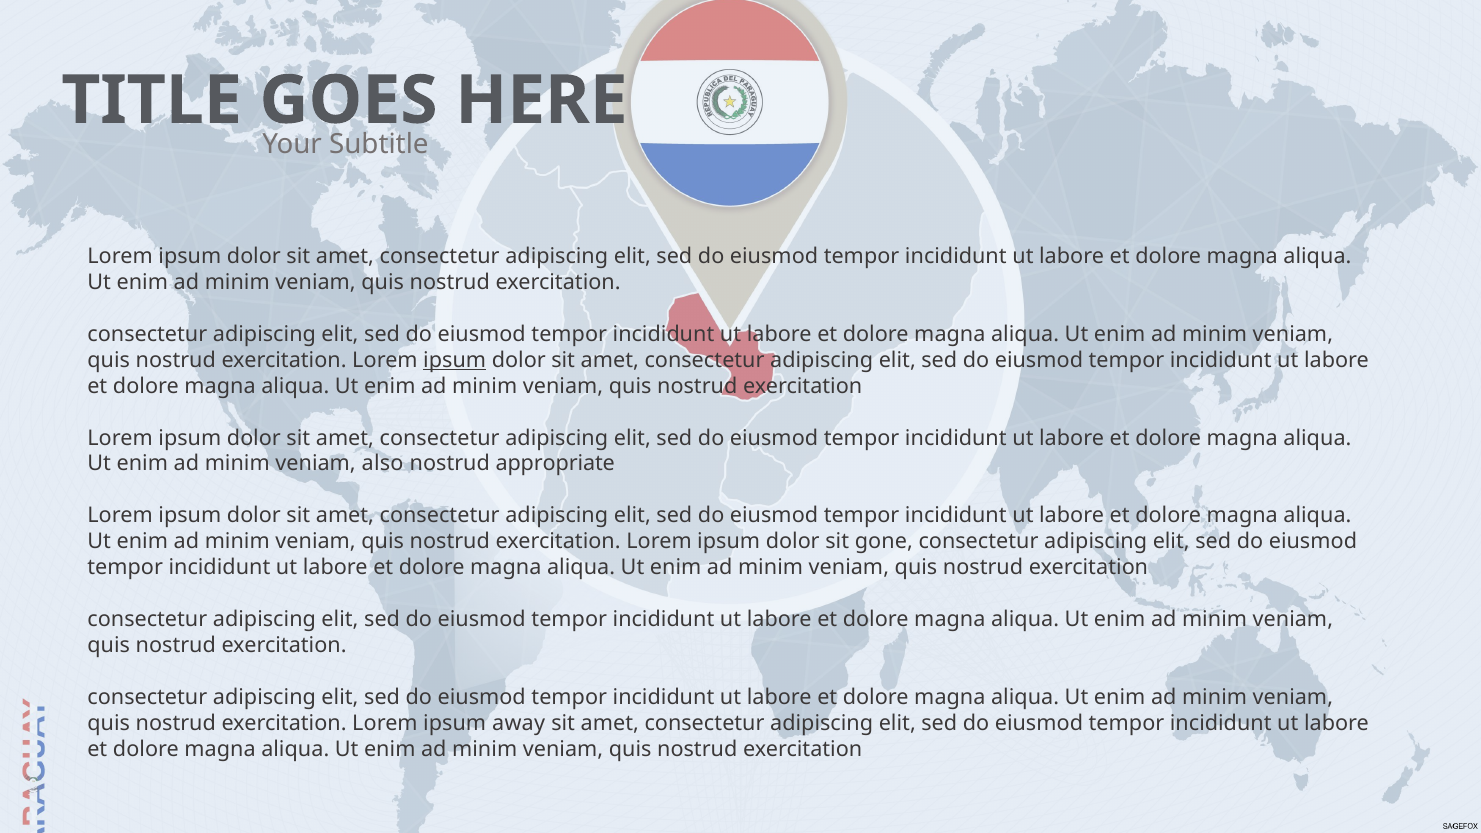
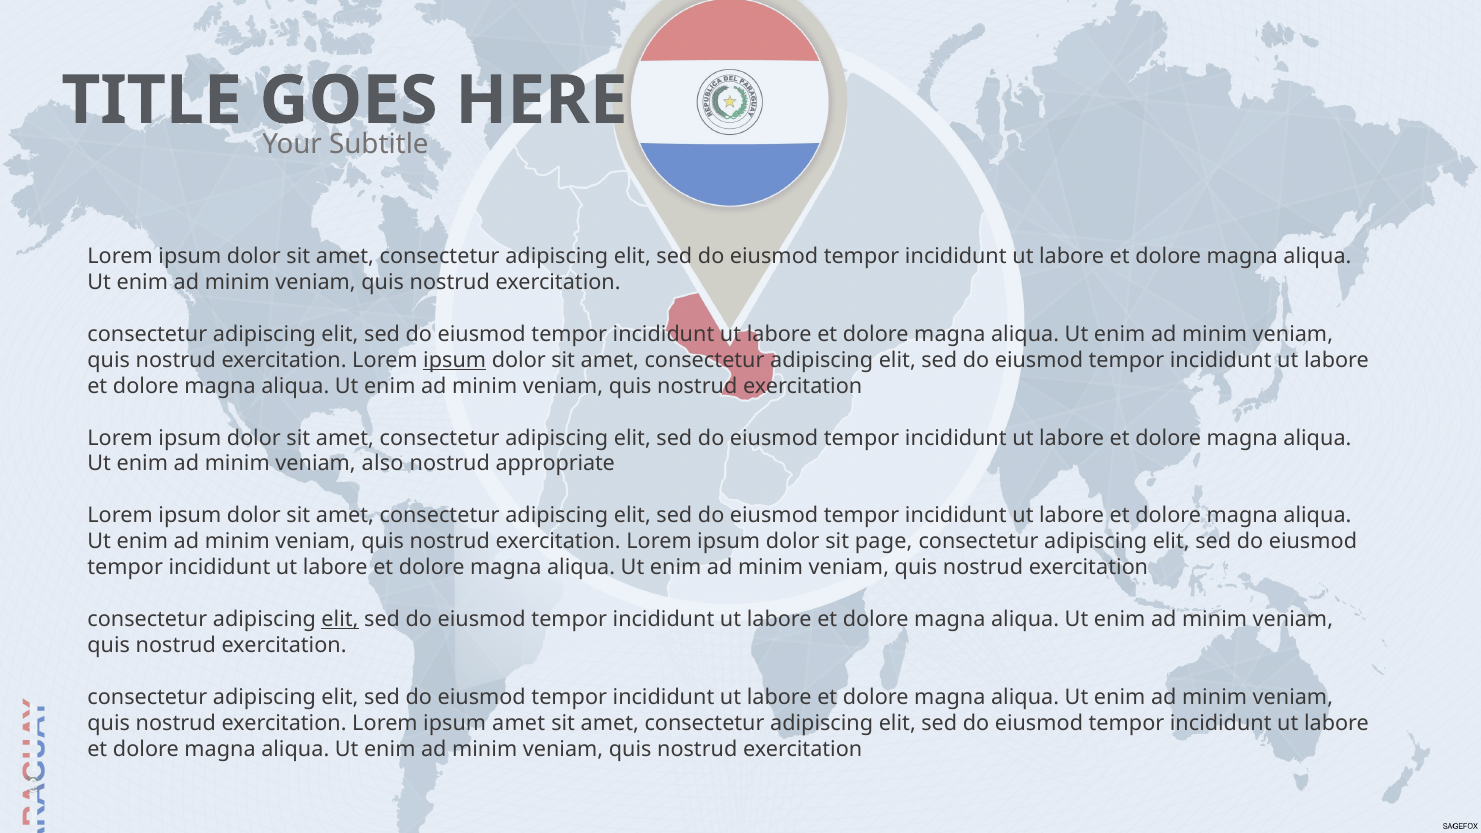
gone: gone -> page (884, 542)
elit underline: none -> present (340, 619)
ipsum away: away -> amet (519, 723)
